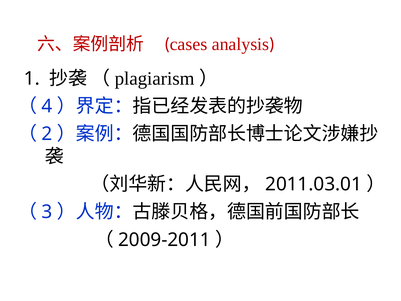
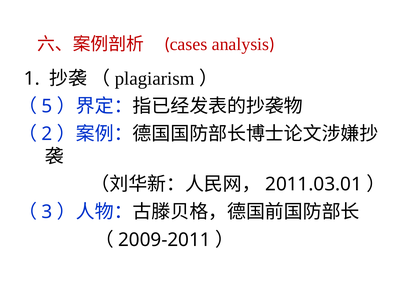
4: 4 -> 5 (47, 106)
